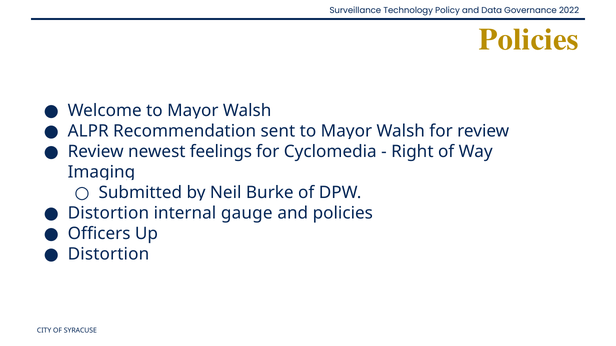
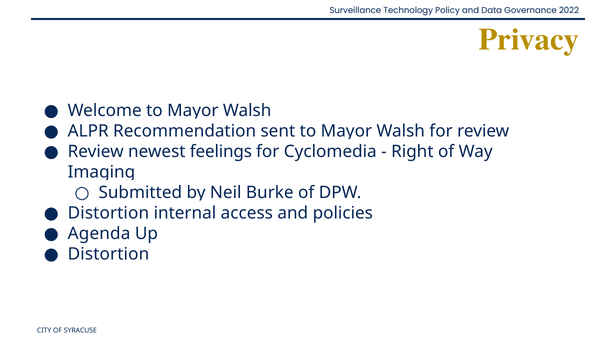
Policies: Policies -> Privacy (529, 40)
gauge: gauge -> access (247, 213)
Officers: Officers -> Agenda (99, 234)
